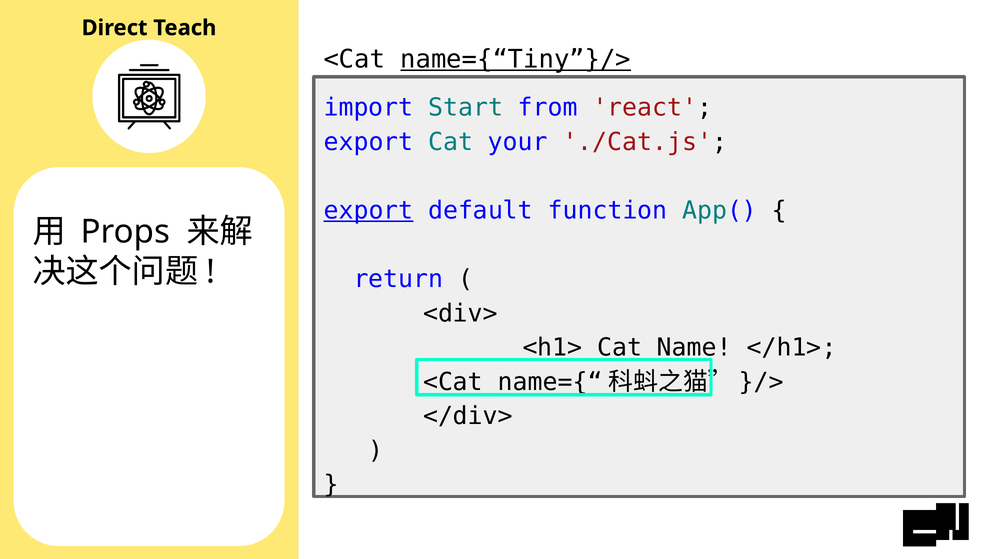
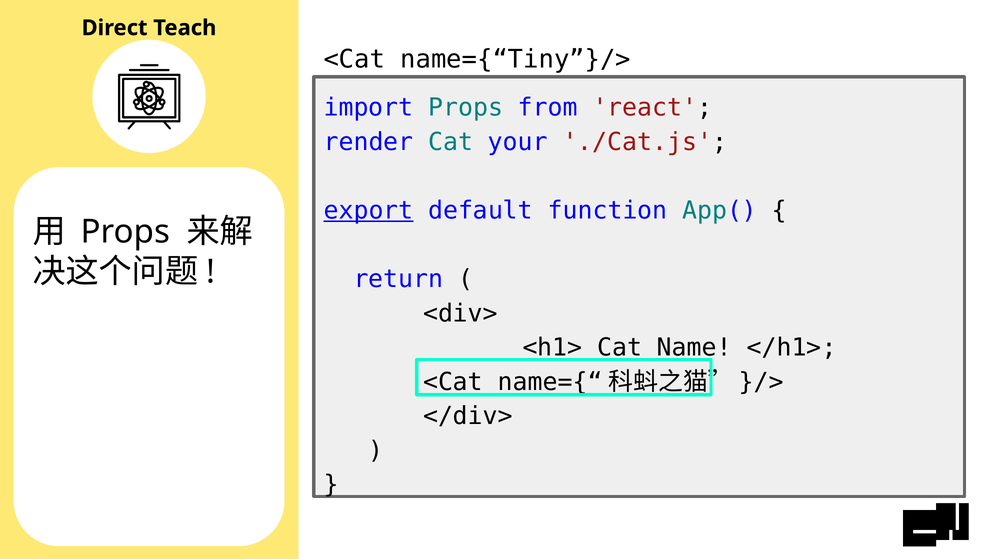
name={“Tiny”}/> underline: present -> none (516, 59)
import Start: Start -> Props (466, 108)
export: export -> render (369, 142)
